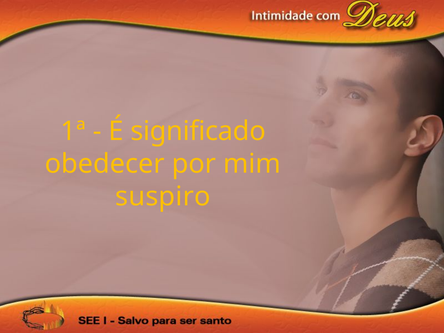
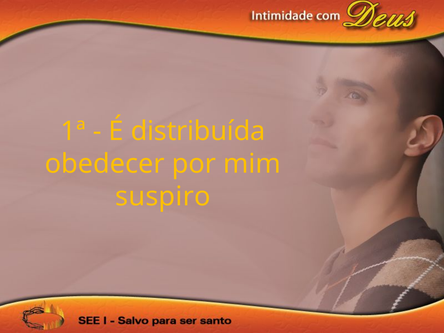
significado: significado -> distribuída (198, 131)
